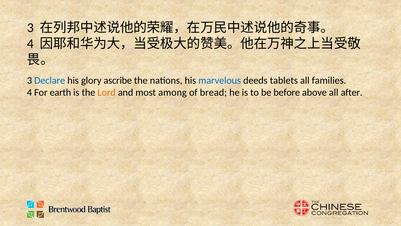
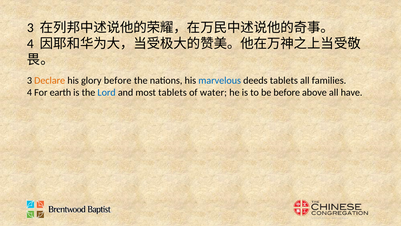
Declare colour: blue -> orange (50, 80)
glory ascribe: ascribe -> before (118, 80)
Lord colour: orange -> blue (107, 92)
most among: among -> tablets (173, 92)
bread: bread -> water (213, 92)
after: after -> have (352, 92)
